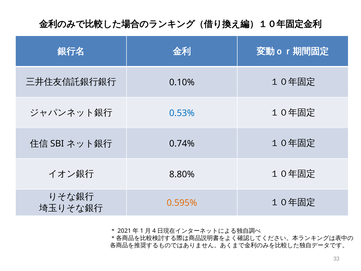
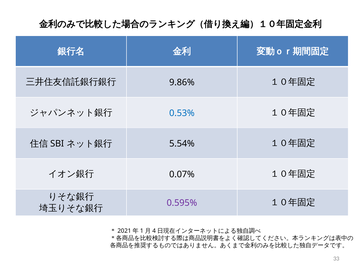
0.10%: 0.10% -> 9.86% (182, 82)
0.74%: 0.74% -> 5.54% (182, 144)
8.80%: 8.80% -> 0.07% (182, 174)
0.595% colour: orange -> purple (182, 203)
